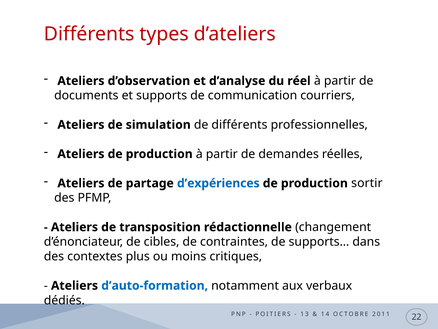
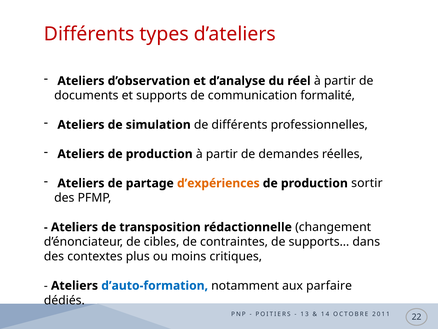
courriers: courriers -> formalité (328, 95)
d’expériences colour: blue -> orange (218, 183)
verbaux: verbaux -> parfaire (329, 285)
